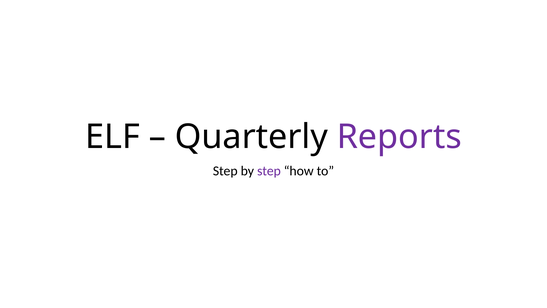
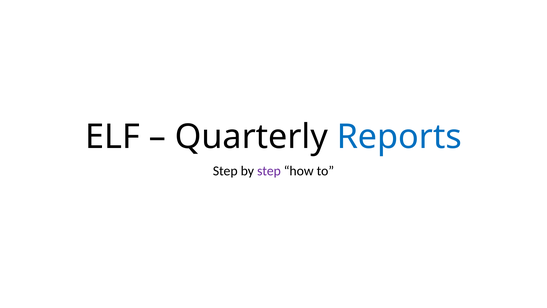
Reports colour: purple -> blue (399, 137)
